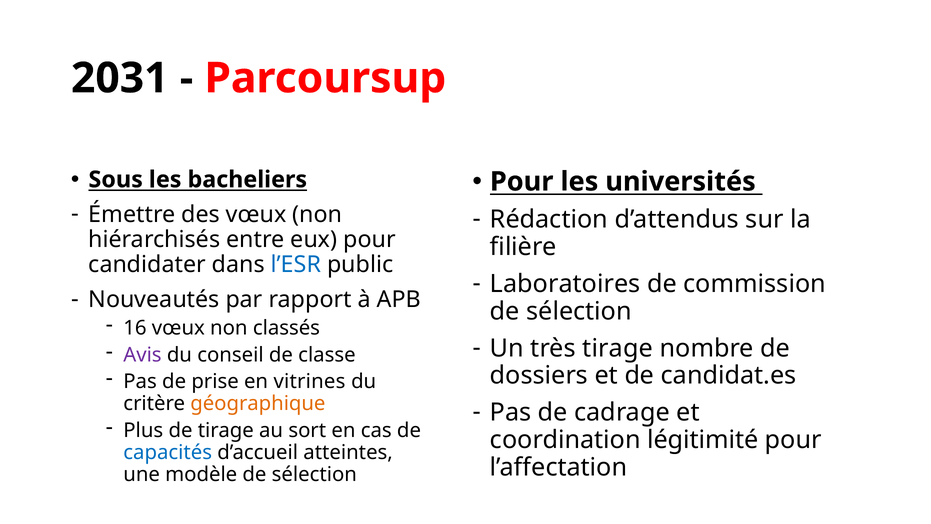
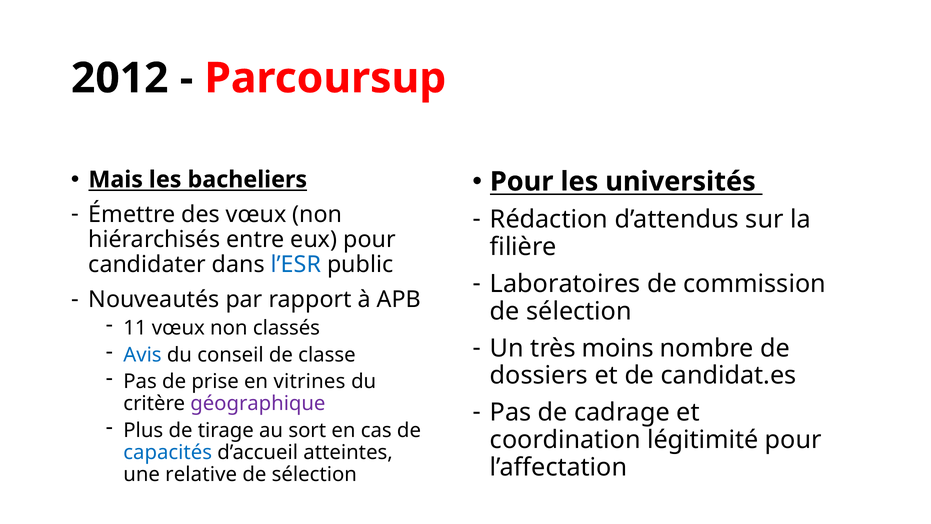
2031: 2031 -> 2012 (120, 78)
Sous: Sous -> Mais (116, 179)
16: 16 -> 11 (135, 328)
très tirage: tirage -> moins (618, 348)
Avis colour: purple -> blue (142, 355)
géographique colour: orange -> purple (258, 403)
modèle: modèle -> relative (201, 474)
